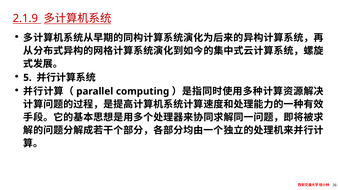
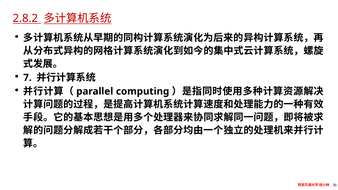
2.1.9: 2.1.9 -> 2.8.2 (25, 18)
5: 5 -> 7 (27, 78)
